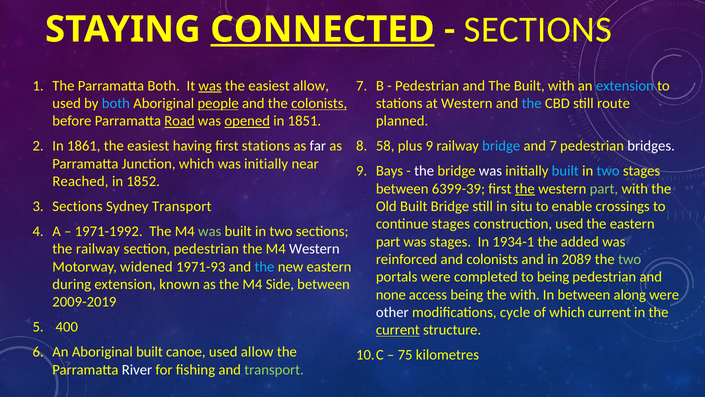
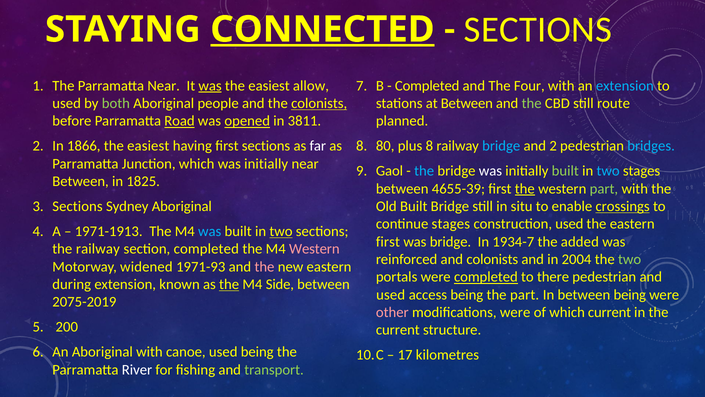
Parramatta Both: Both -> Near (164, 86)
Pedestrian: Pedestrian -> Completed (427, 86)
The Built: Built -> Four (529, 86)
both colour: light blue -> light green (116, 103)
people underline: present -> none (218, 103)
at Western: Western -> Between (467, 103)
the colour: light blue -> light green (532, 103)
1851: 1851 -> 3811 (304, 121)
1861: 1861 -> 1866 (84, 146)
first stations: stations -> sections (266, 146)
58: 58 -> 80 (385, 146)
plus 9: 9 -> 8 (429, 146)
and 7: 7 -> 2 (553, 146)
bridges colour: white -> light blue (651, 146)
Bays: Bays -> Gaol (390, 171)
the colour: white -> light blue (424, 171)
built colour: light blue -> light green (565, 171)
Reached: Reached -> Between (81, 181)
1852: 1852 -> 1825 (143, 181)
6399-39: 6399-39 -> 4655-39 (458, 189)
Sydney Transport: Transport -> Aboriginal (182, 206)
crossings underline: none -> present (623, 206)
1971-1992: 1971-1992 -> 1971-1913 (109, 231)
was colour: light green -> light blue (210, 231)
two underline: none -> present (281, 231)
part: part -> first (388, 241)
was stages: stages -> bridge (451, 241)
1934-1: 1934-1 -> 1934-7 (513, 241)
section pedestrian: pedestrian -> completed (206, 249)
Western colour: white -> pink (314, 249)
2089: 2089 -> 2004 (577, 259)
the colour: light blue -> pink (264, 266)
completed underline: none -> present (486, 277)
to being: being -> there (553, 277)
the underline: none -> present (229, 284)
none: none -> used (391, 294)
the with: with -> part (525, 294)
between along: along -> being (630, 294)
2009-2019: 2009-2019 -> 2075-2019 (84, 302)
other colour: white -> pink (392, 312)
modifications cycle: cycle -> were (515, 312)
400: 400 -> 200 (67, 327)
current underline: present -> none (398, 330)
Aboriginal built: built -> with (149, 352)
used allow: allow -> being (257, 352)
75: 75 -> 17 (405, 355)
